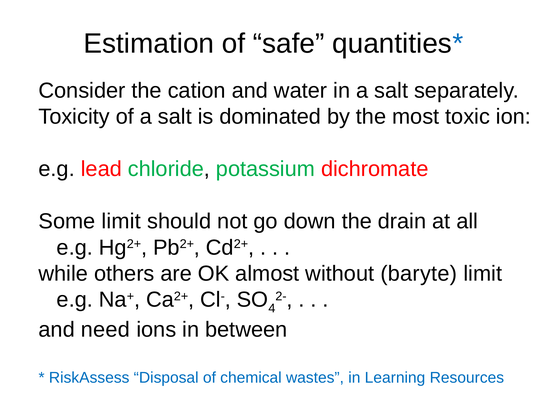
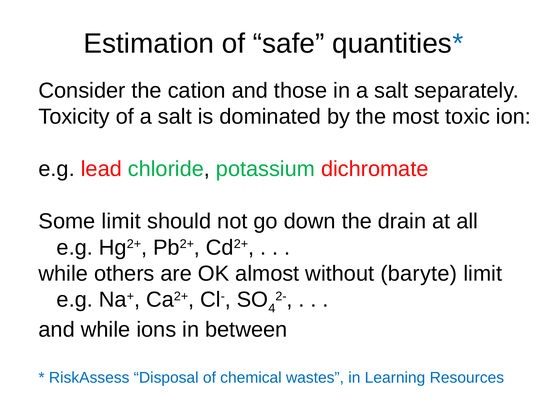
water: water -> those (301, 91)
and need: need -> while (106, 330)
